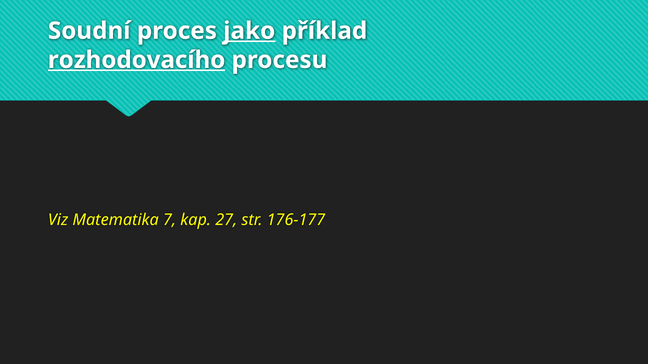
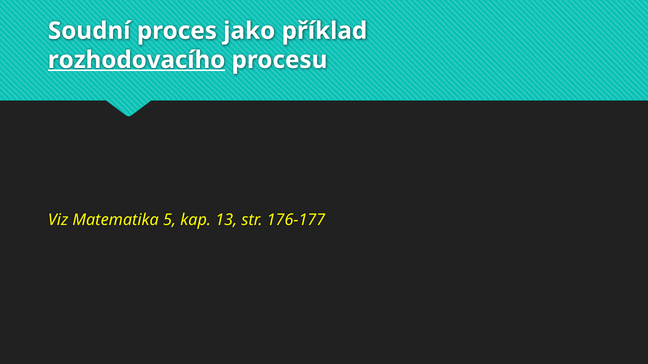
jako underline: present -> none (249, 31)
7: 7 -> 5 (170, 220)
27: 27 -> 13 (226, 220)
